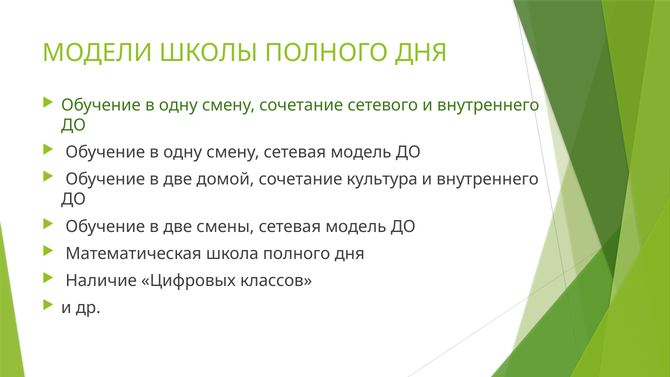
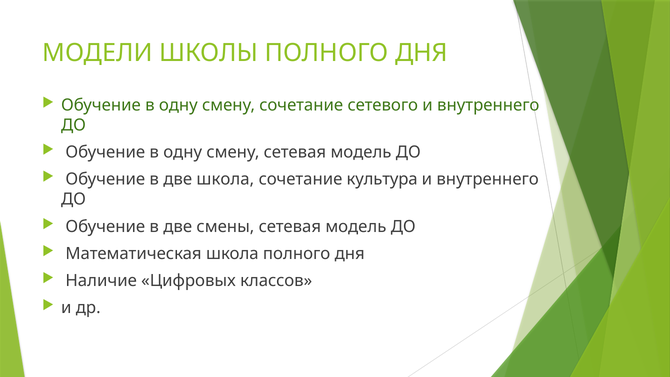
две домой: домой -> школа (225, 179)
